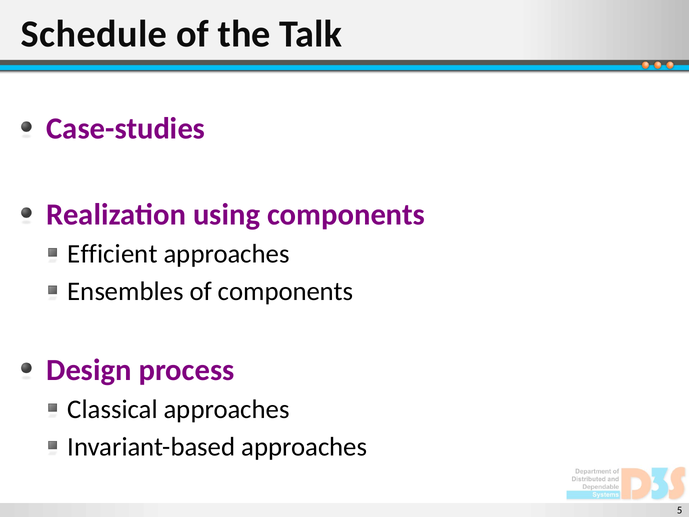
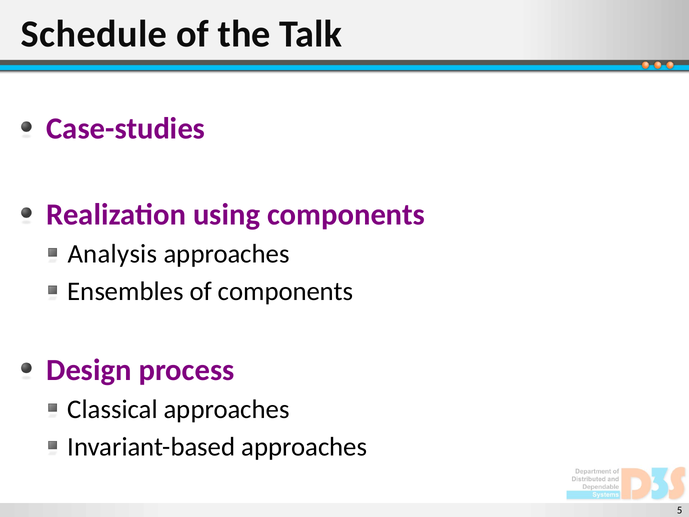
Efficient: Efficient -> Analysis (112, 254)
